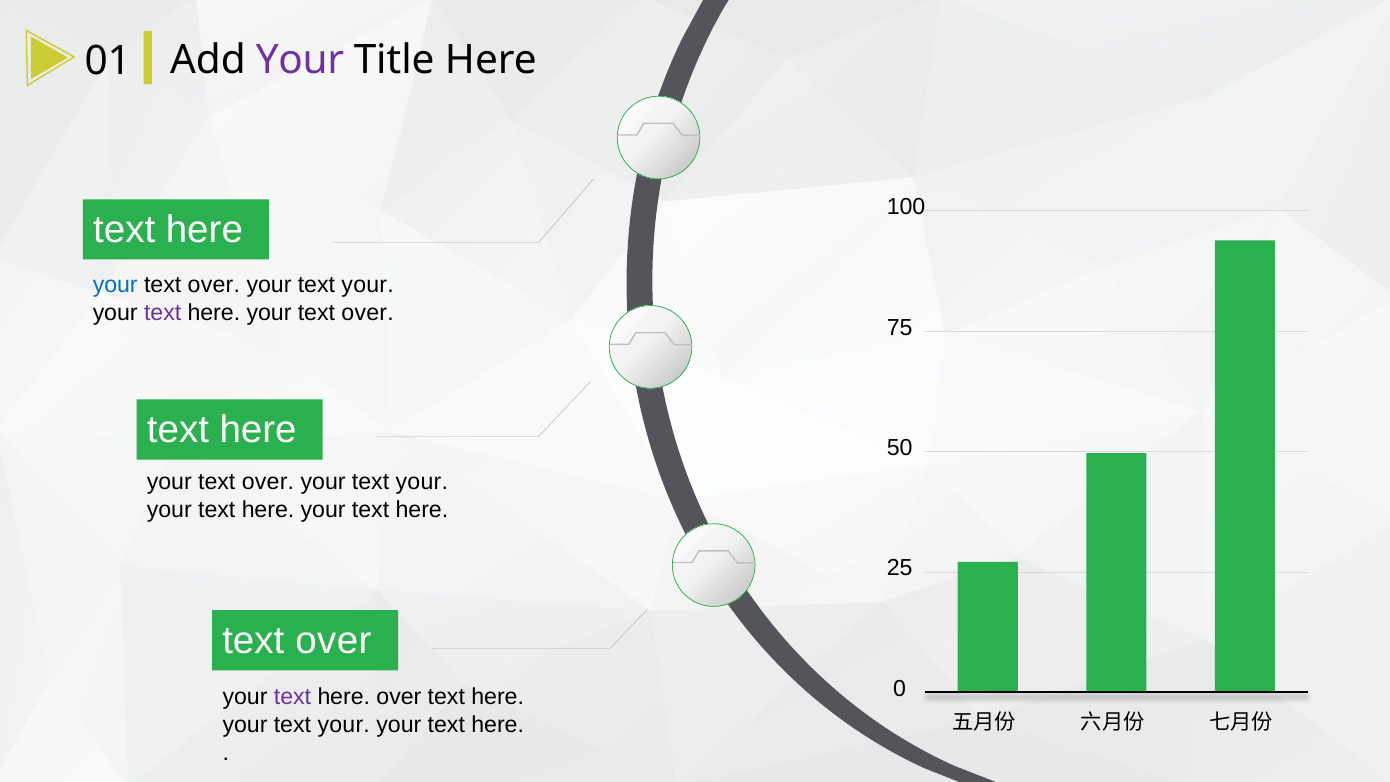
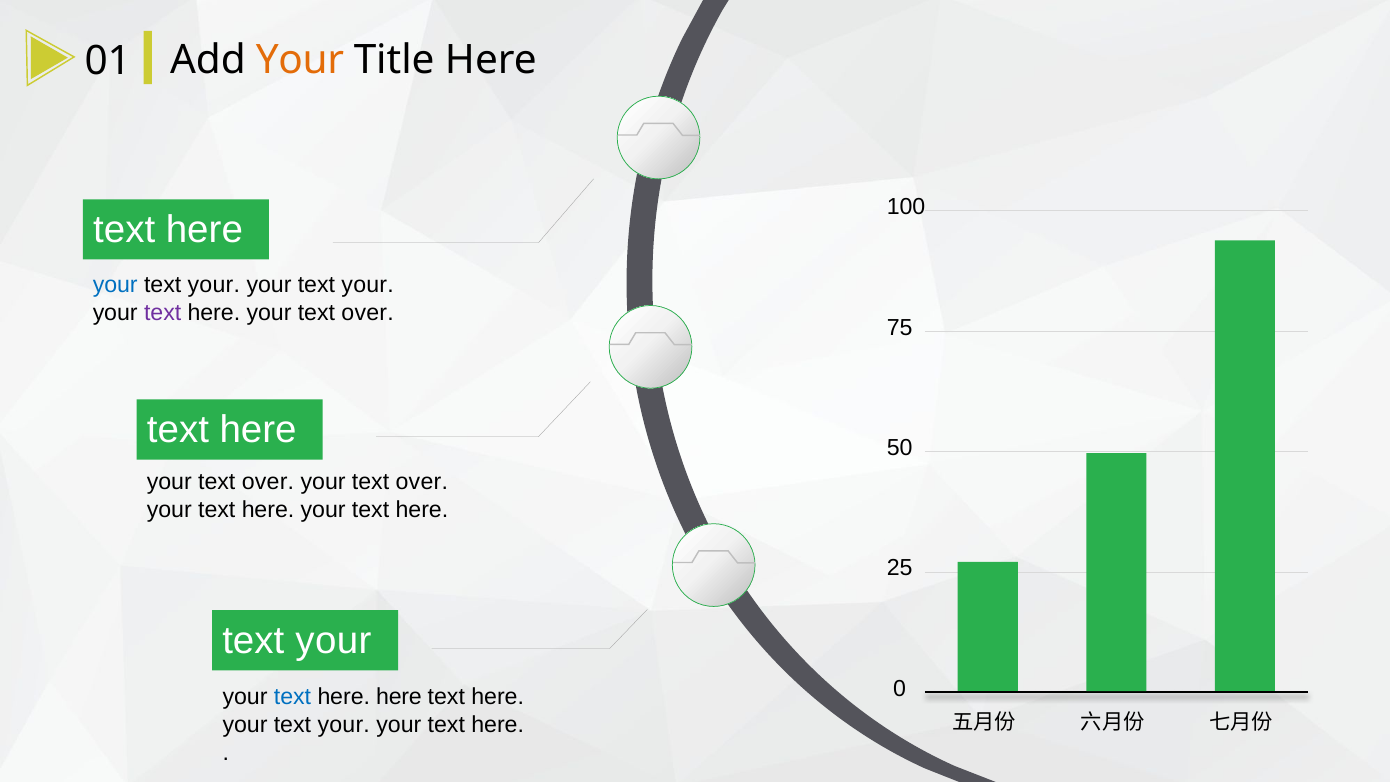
Your colour: purple -> orange (300, 60)
over: over -> your (214, 285)
your: your -> over (422, 482)
over: over -> your (333, 641)
text colour: purple -> blue (292, 697)
here over: over -> here (399, 697)
